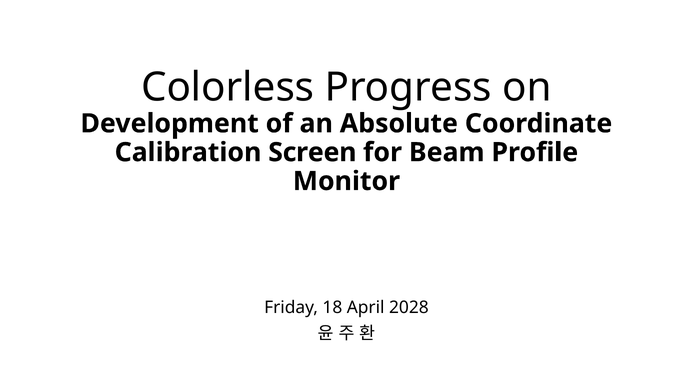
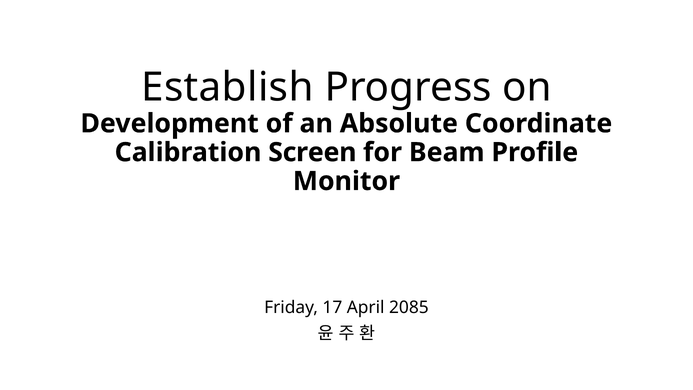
Colorless: Colorless -> Establish (227, 87)
18: 18 -> 17 (332, 308)
2028: 2028 -> 2085 (409, 308)
